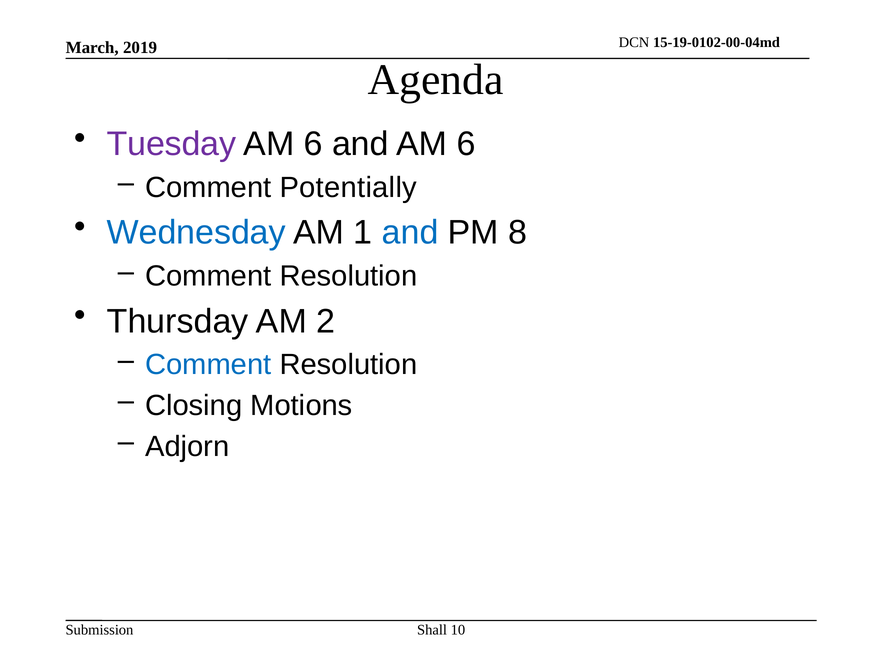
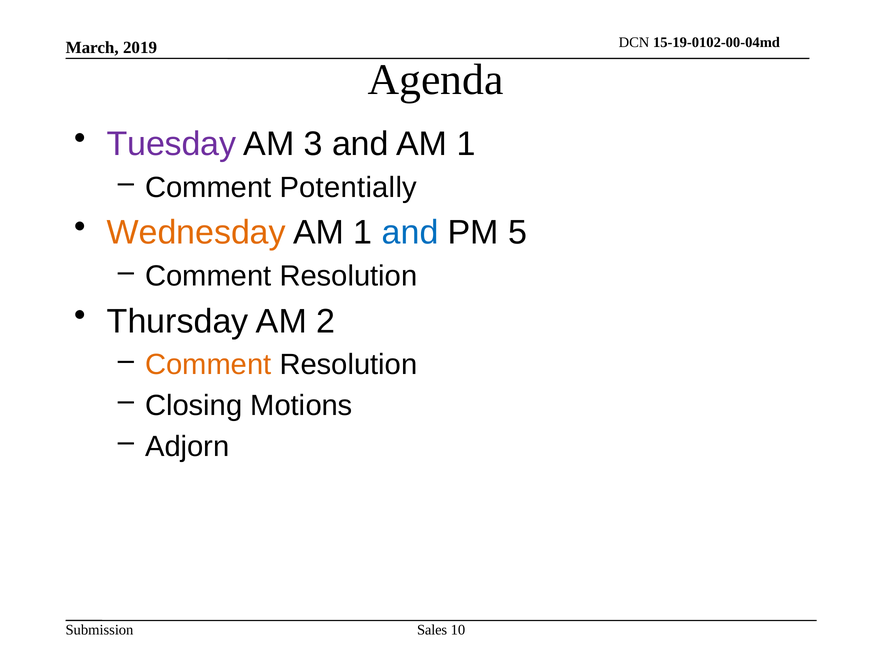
6: 6 -> 3 (313, 144)
and AM 6: 6 -> 1 (466, 144)
Wednesday colour: blue -> orange (196, 232)
8: 8 -> 5 (518, 232)
Comment colour: blue -> orange (208, 364)
Shall: Shall -> Sales (432, 629)
